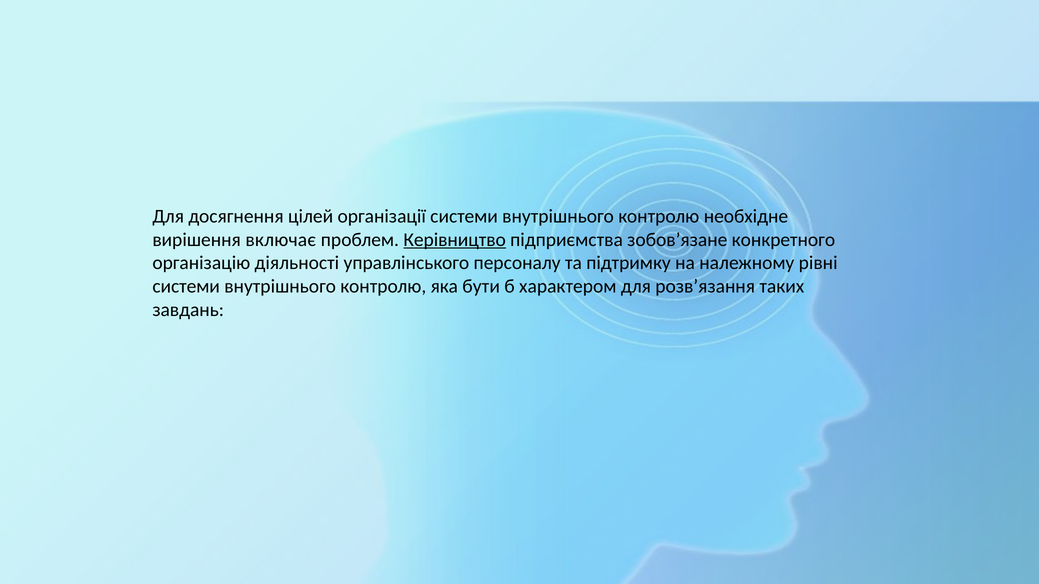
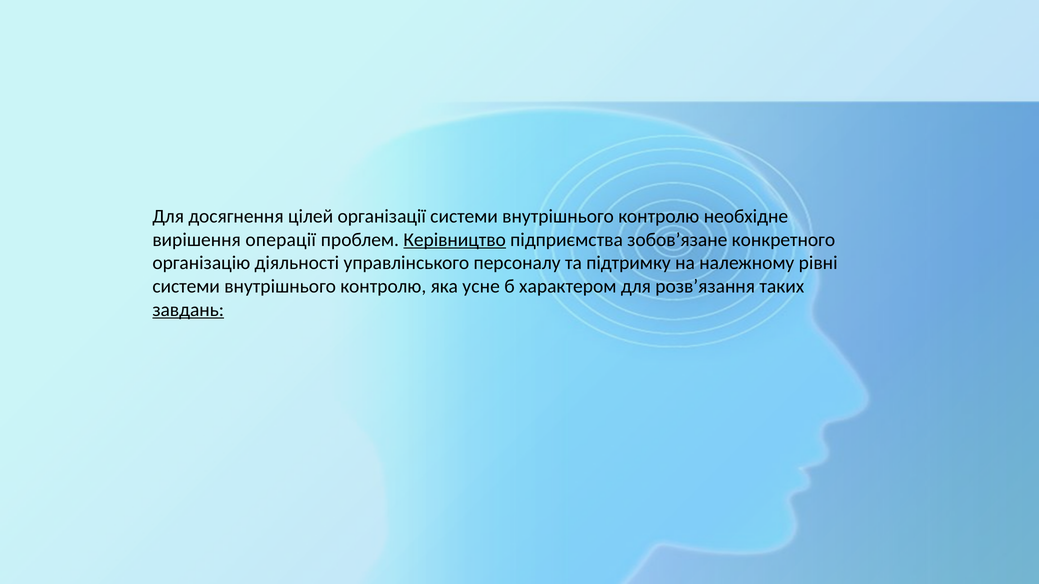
включає: включає -> операції (281, 240)
бути: бути -> усне (481, 287)
завдань underline: none -> present (188, 310)
